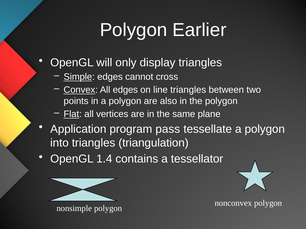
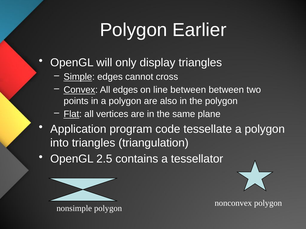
line triangles: triangles -> between (188, 90)
pass: pass -> code (168, 129)
1.4: 1.4 -> 2.5 (104, 159)
